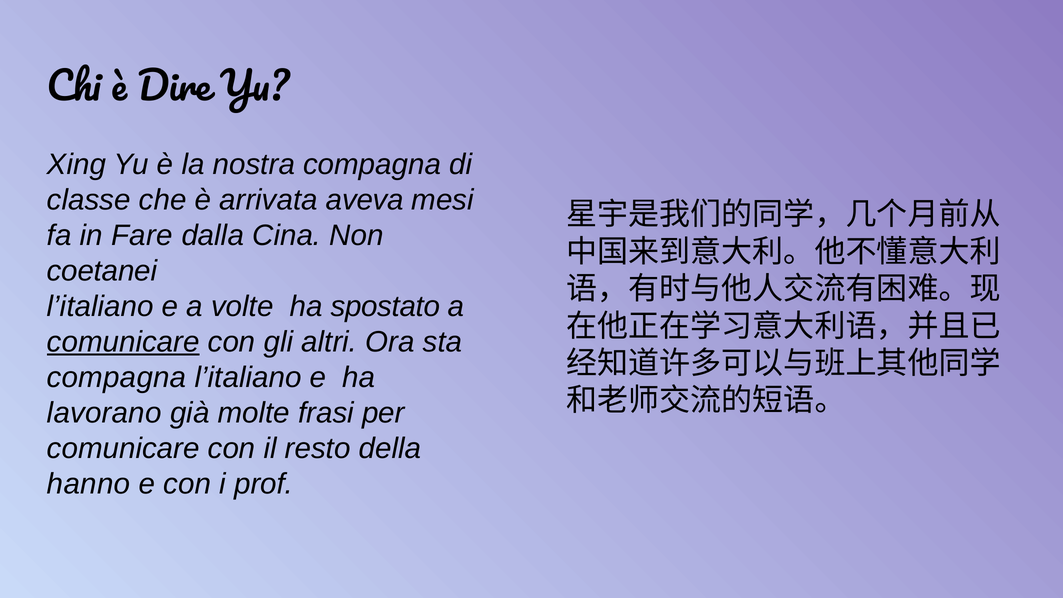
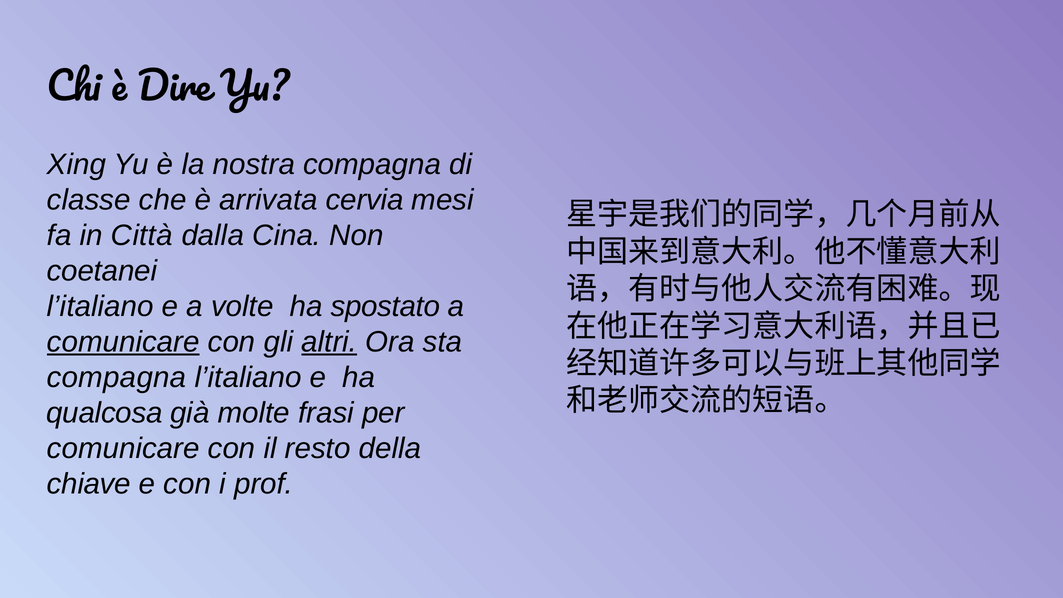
aveva: aveva -> cervia (365, 200)
Fare: Fare -> Città (142, 235)
altri underline: none -> present (329, 342)
lavorano: lavorano -> qualcosa (104, 413)
hanno: hanno -> chiave (89, 484)
